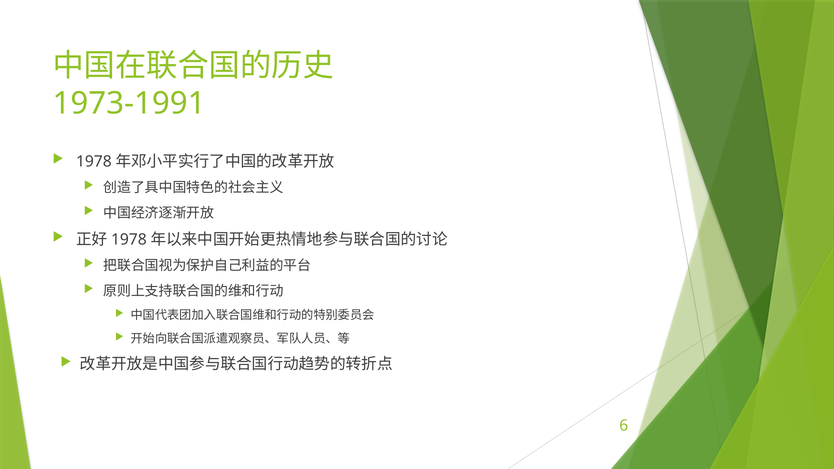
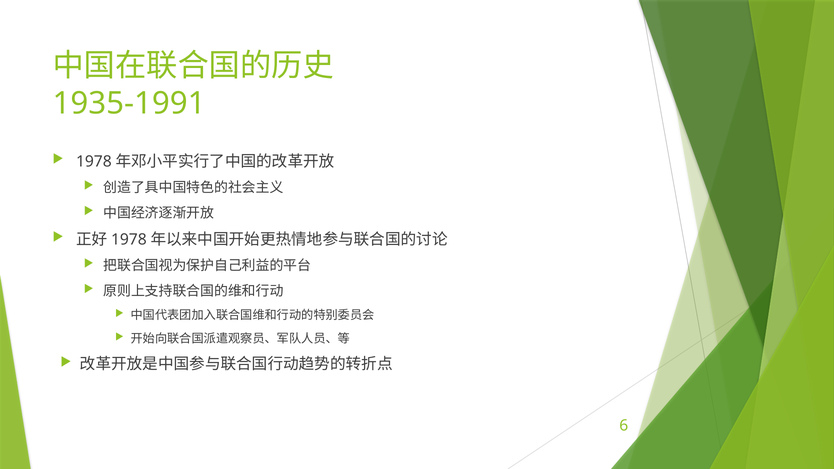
1973-1991: 1973-1991 -> 1935-1991 (129, 103)
